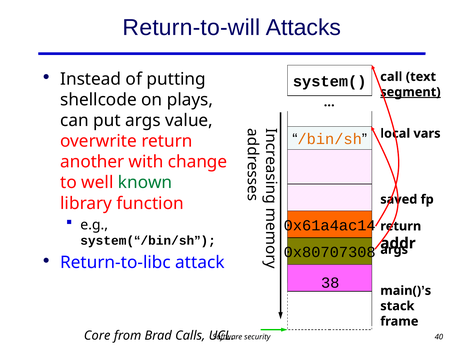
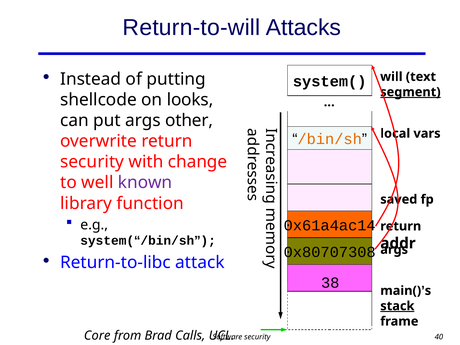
call: call -> will (391, 77)
plays: plays -> looks (190, 100)
value: value -> other (189, 120)
another: another -> security (92, 162)
known colour: green -> purple (145, 183)
stack underline: none -> present (397, 306)
